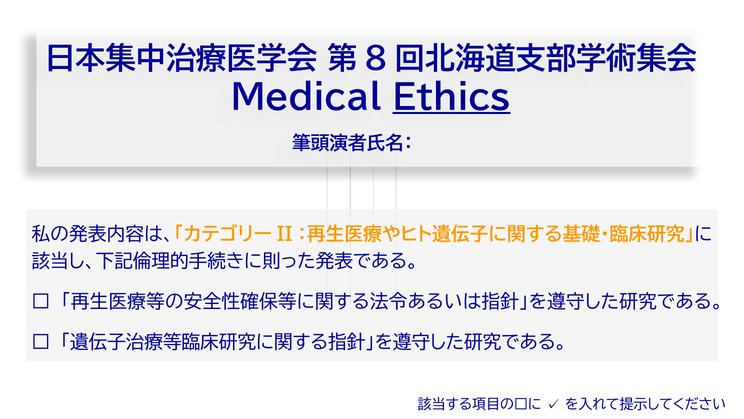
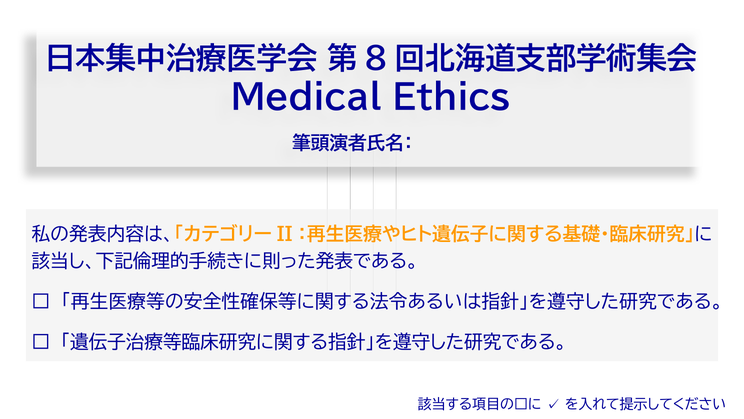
Ethics underline: present -> none (452, 98)
